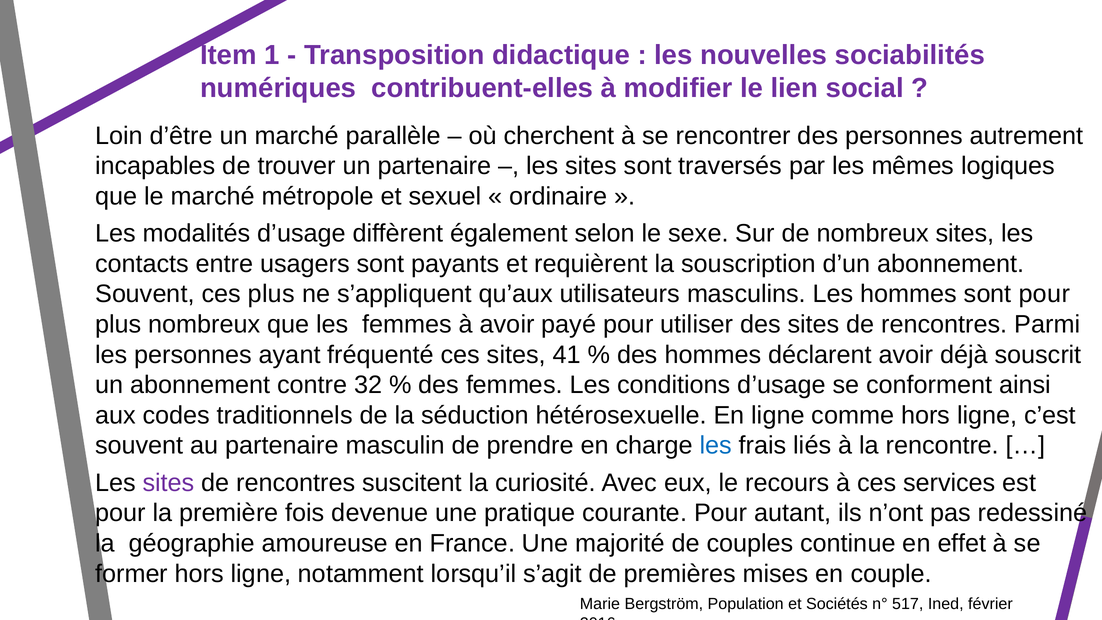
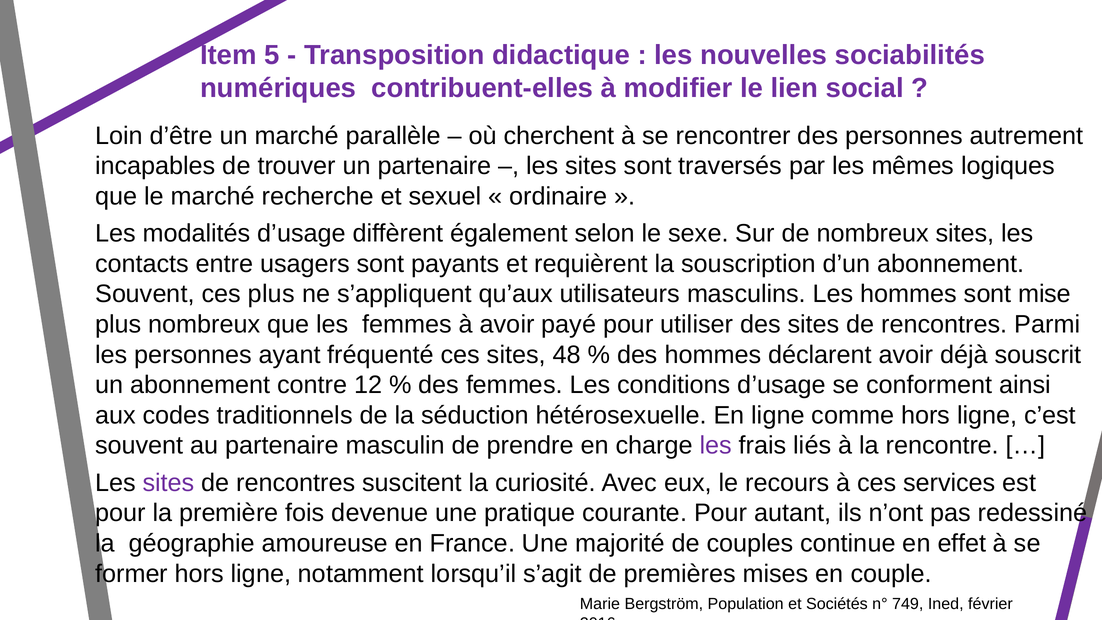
1: 1 -> 5 (272, 55)
métropole: métropole -> recherche (318, 196)
sont pour: pour -> mise (1045, 294)
41: 41 -> 48 (567, 355)
32: 32 -> 12 (368, 385)
les colour: blue -> purple (716, 446)
517: 517 -> 749 (908, 604)
